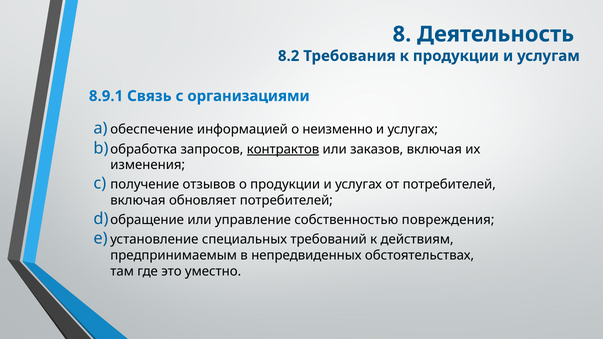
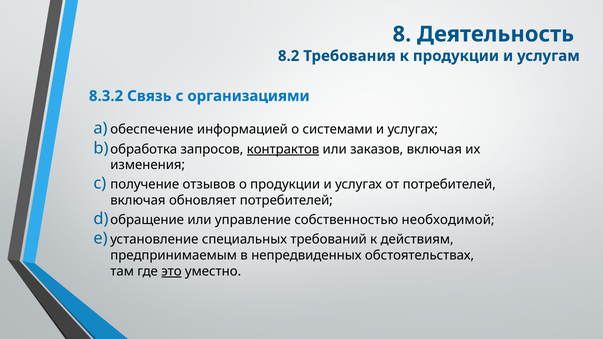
8.9.1: 8.9.1 -> 8.3.2 (106, 96)
неизменно: неизменно -> системами (338, 130)
повреждения: повреждения -> необходимой (448, 220)
это underline: none -> present (171, 271)
